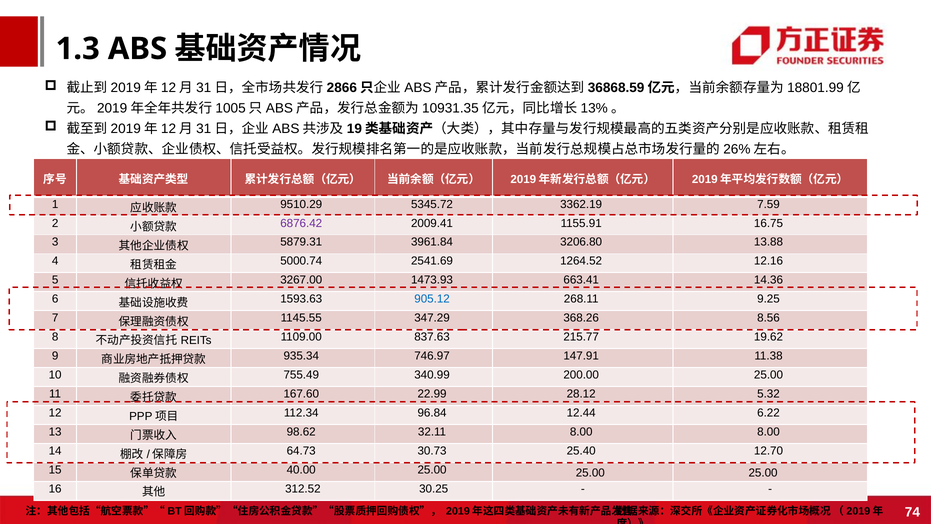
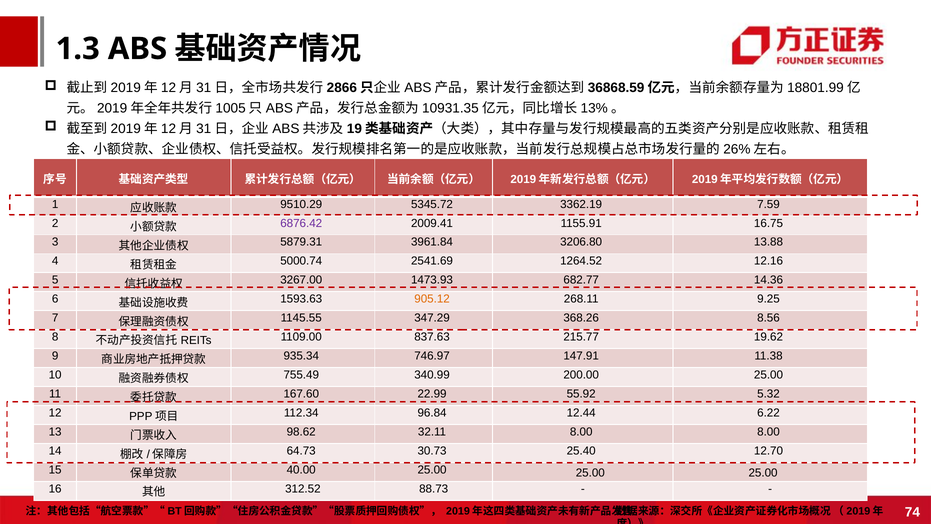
663.41: 663.41 -> 682.77 (581, 280)
905.12 colour: blue -> orange (432, 299)
28.12: 28.12 -> 55.92 (581, 394)
30.25: 30.25 -> 88.73 (434, 489)
